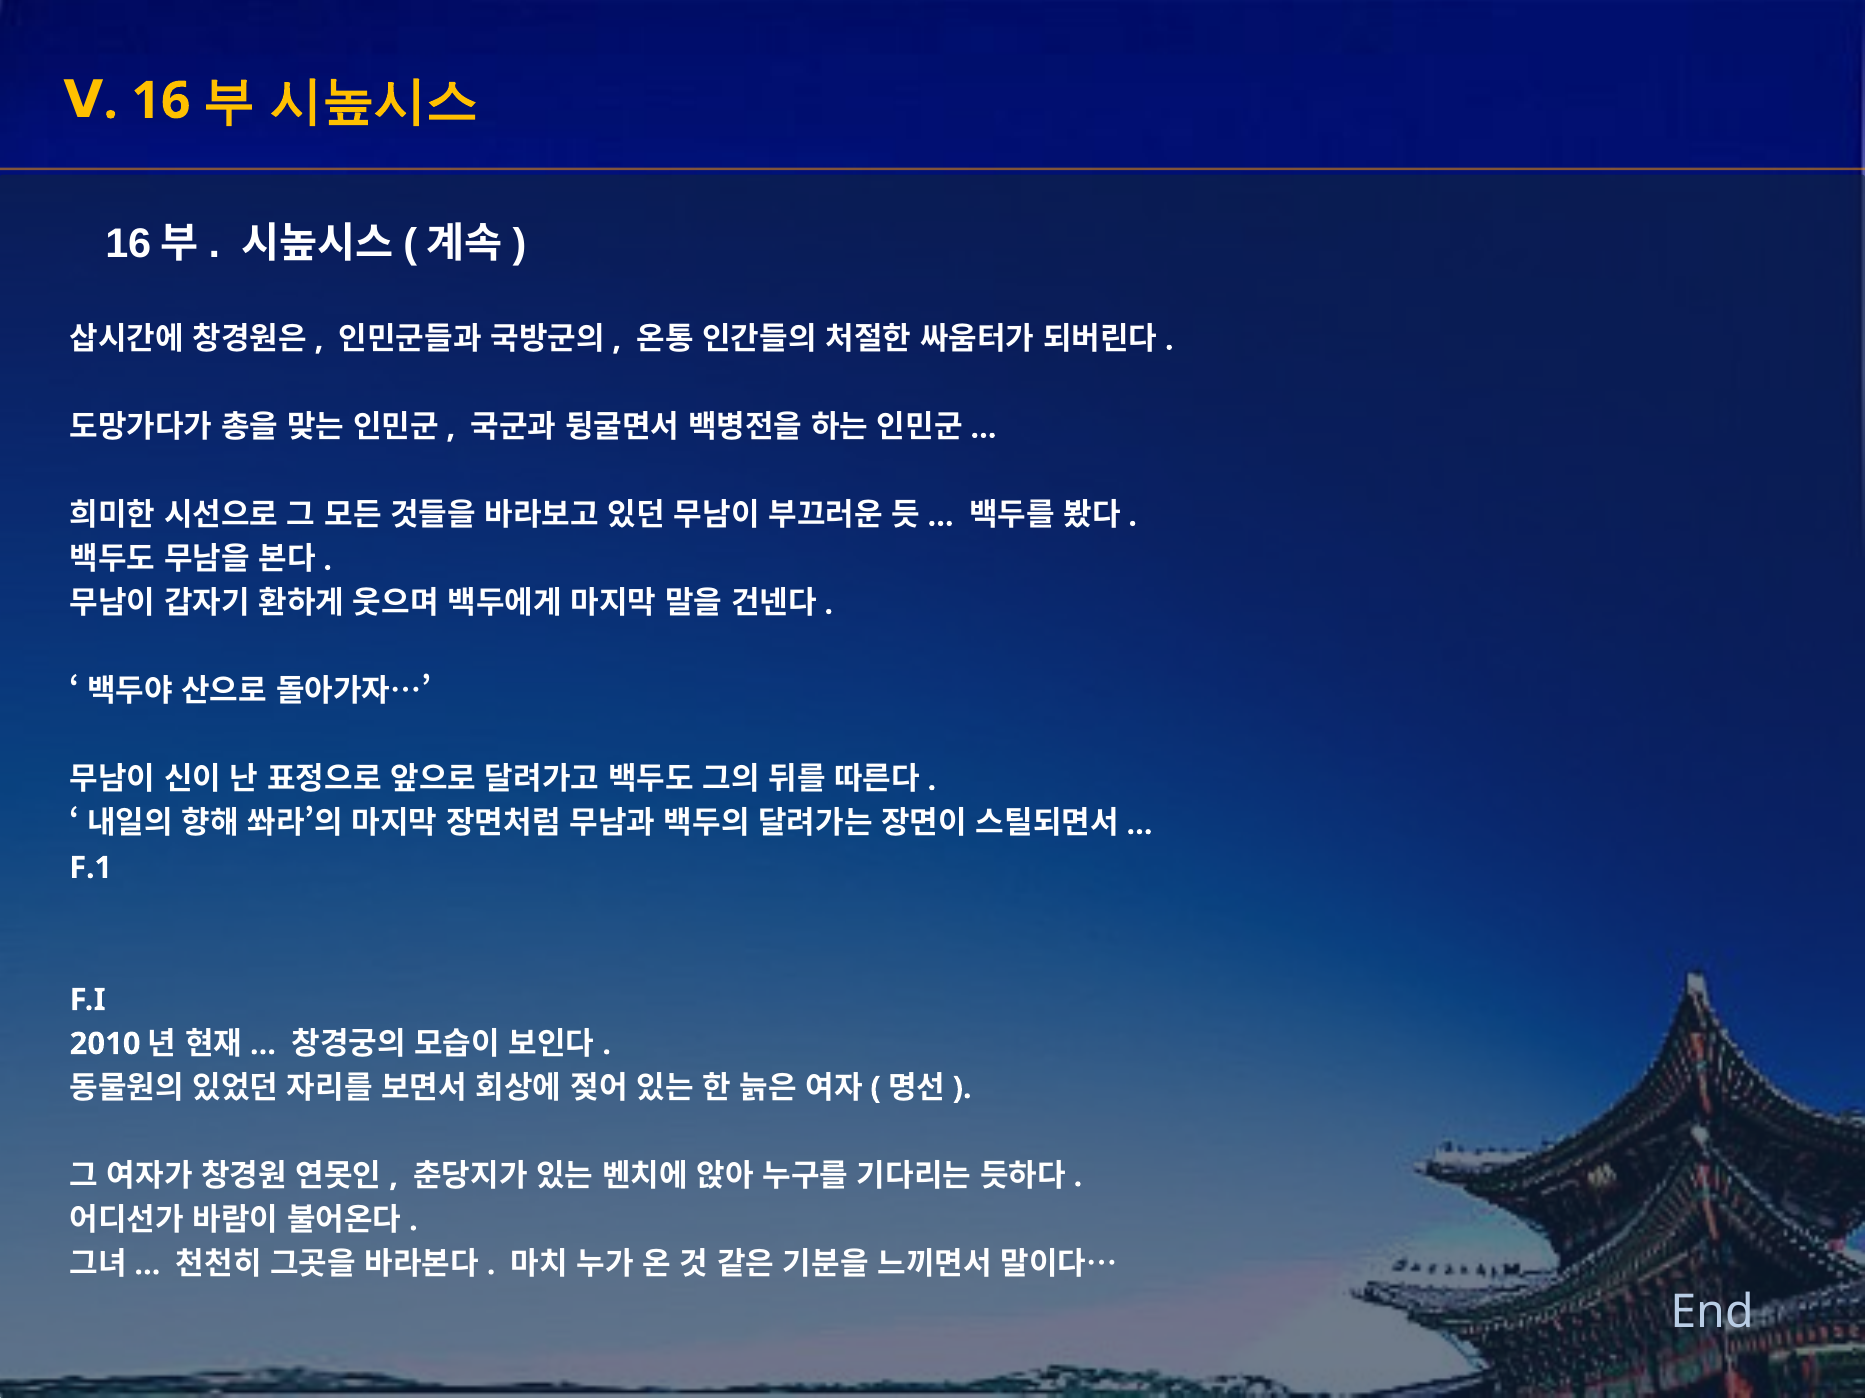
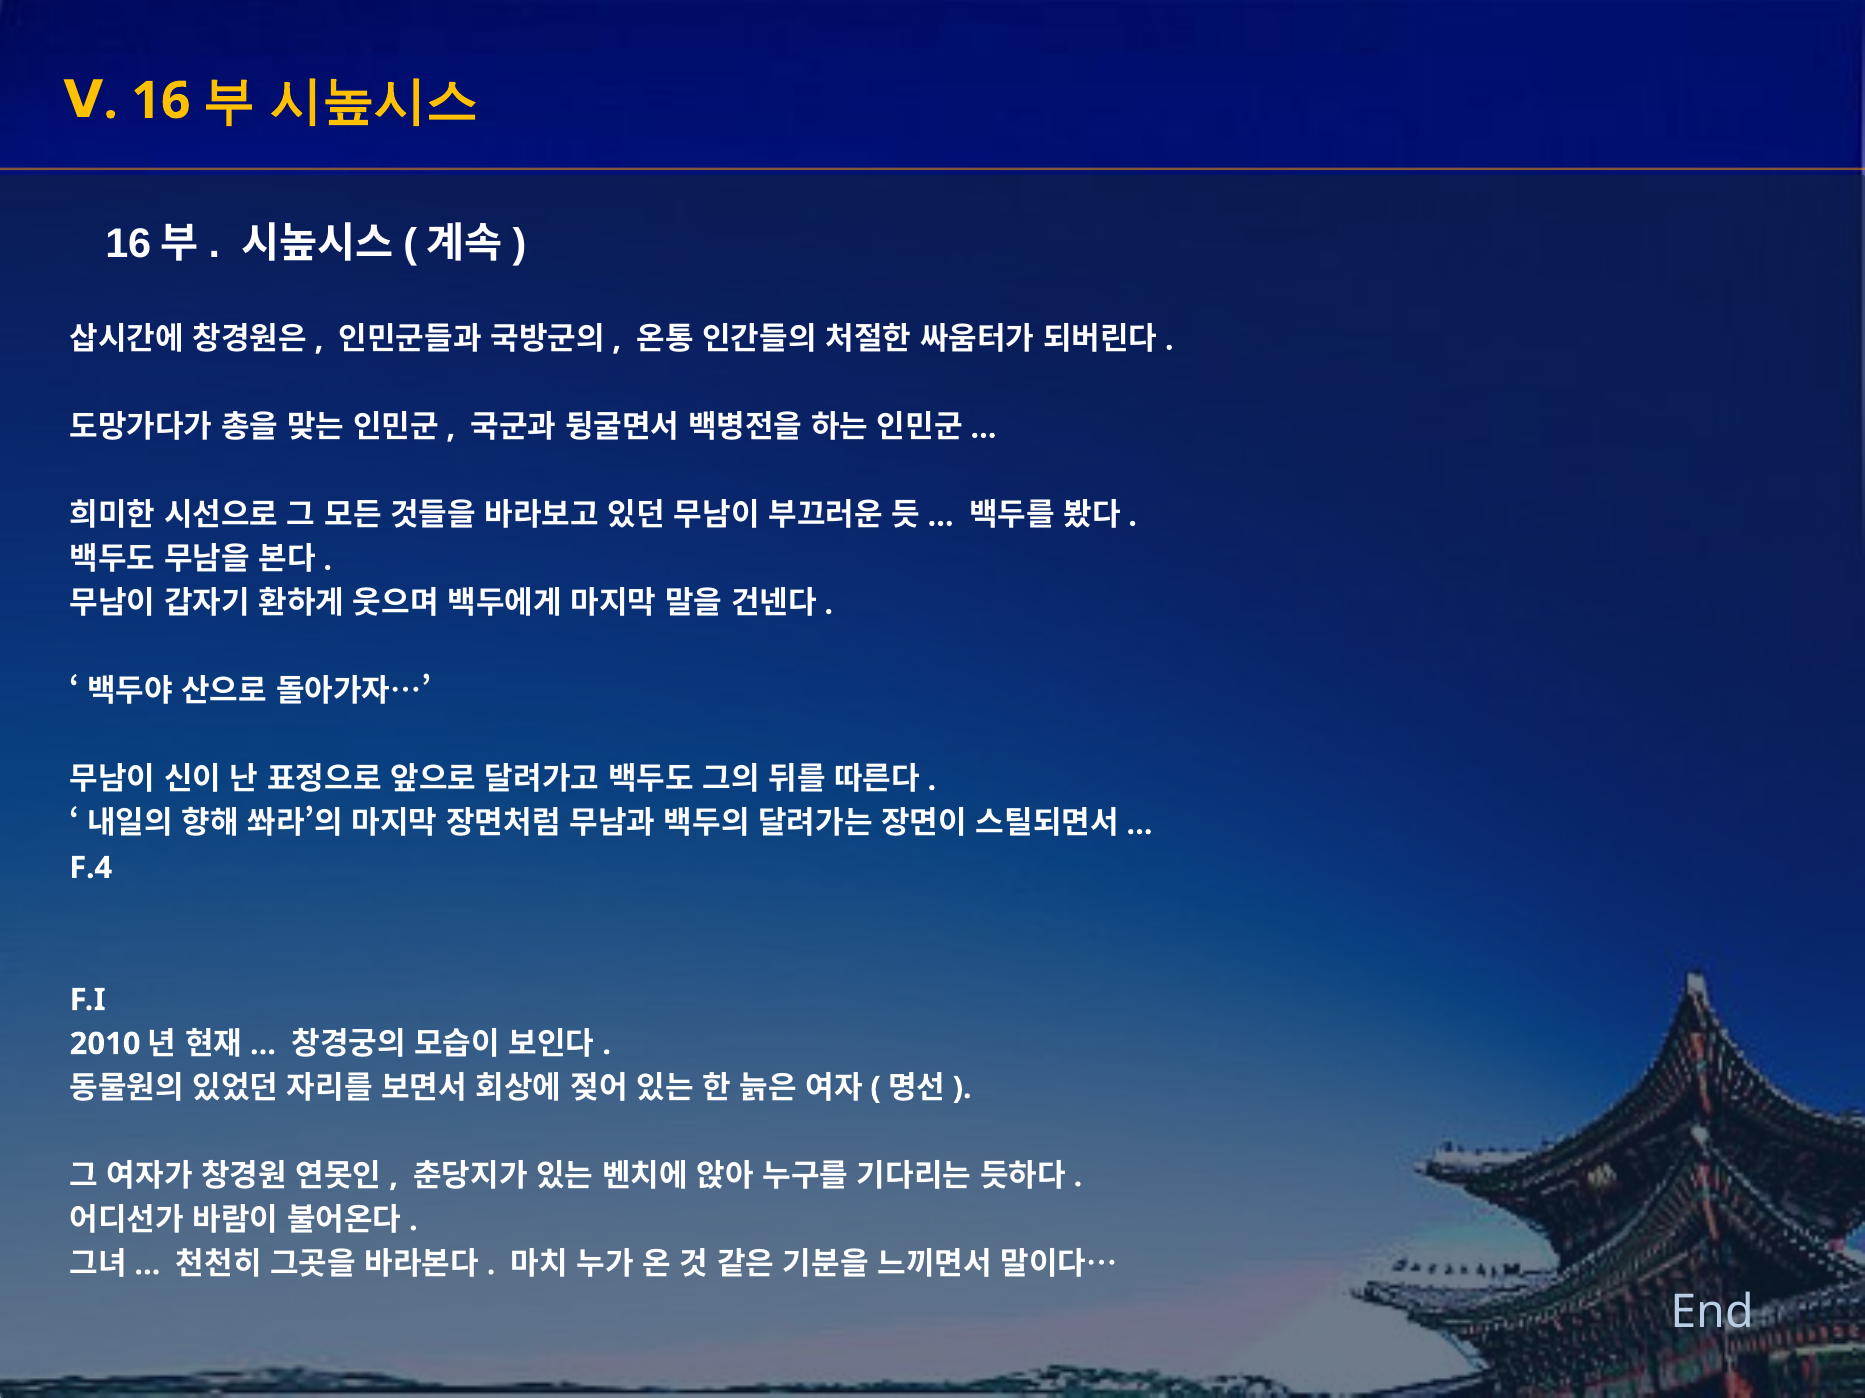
F.1: F.1 -> F.4 (91, 868)
